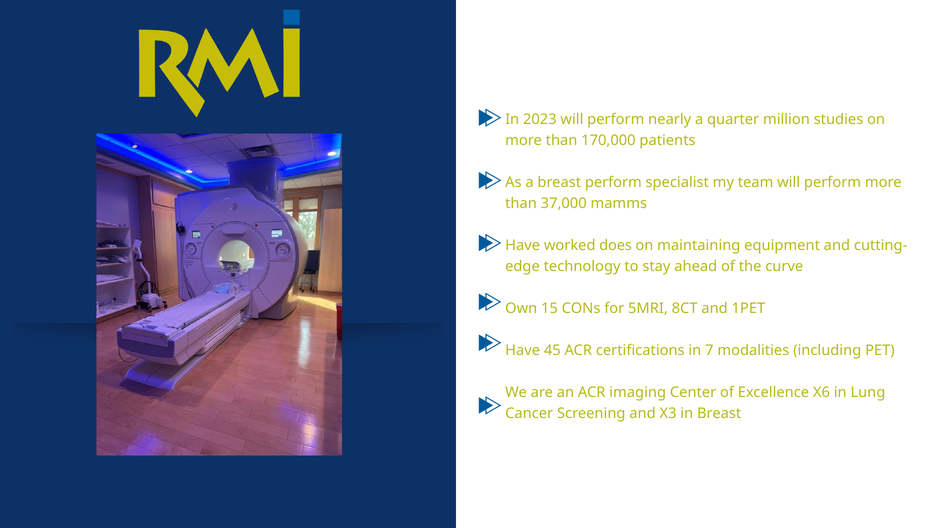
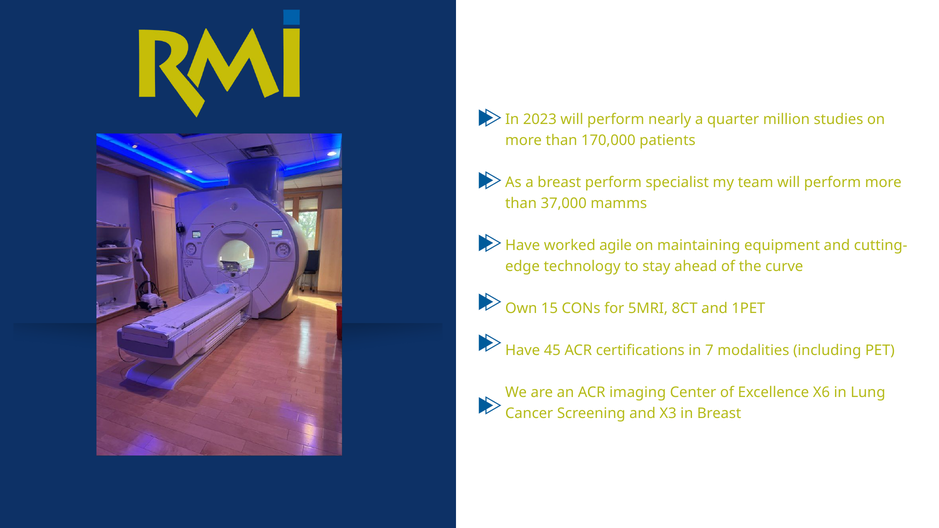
does: does -> agile (616, 246)
